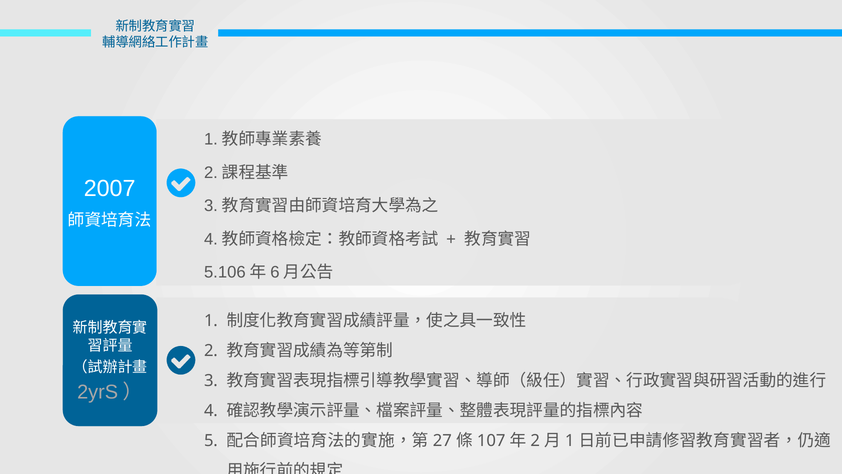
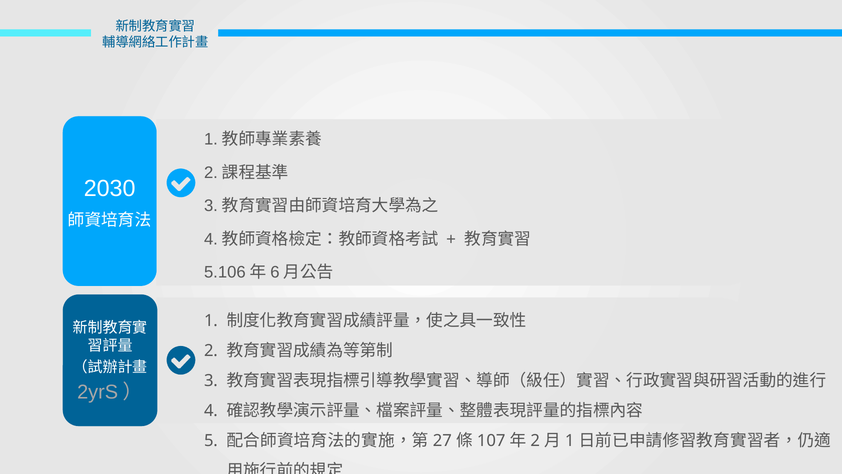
2007: 2007 -> 2030 (110, 188)
